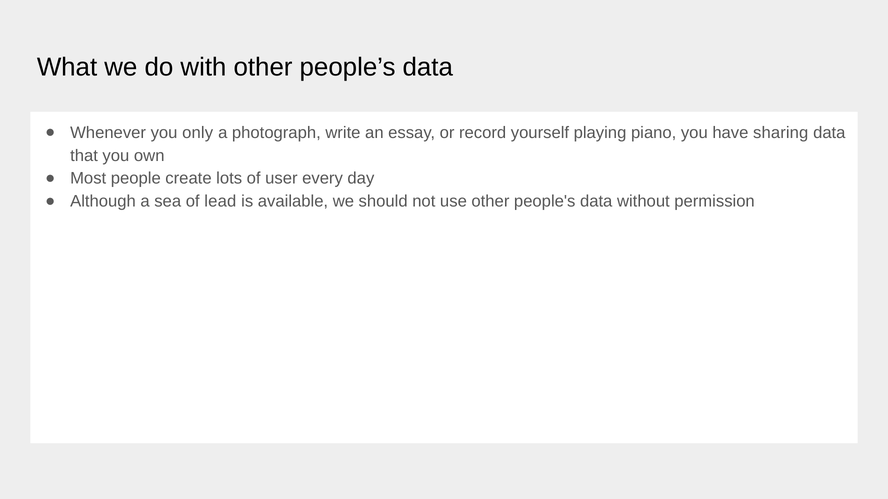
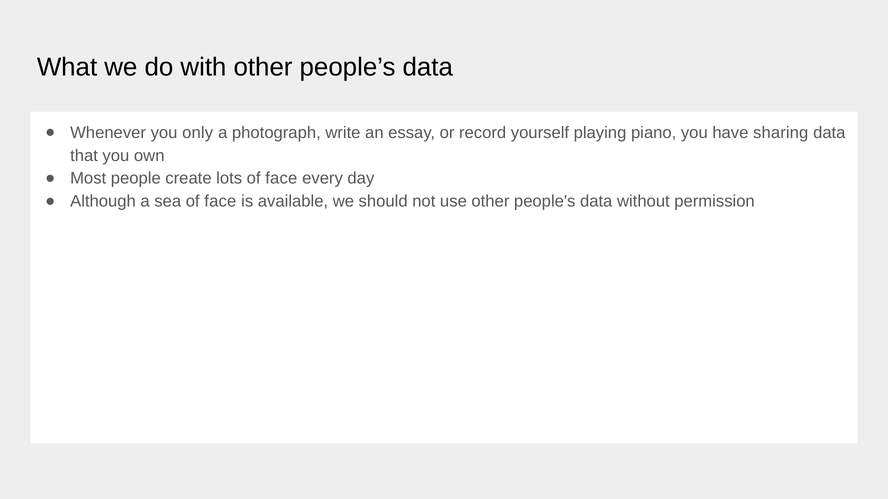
lots of user: user -> face (281, 179)
sea of lead: lead -> face (220, 202)
